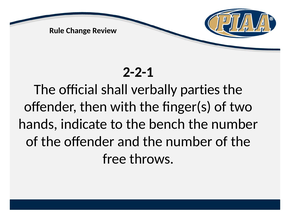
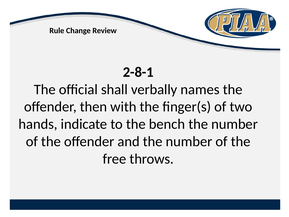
2-2-1: 2-2-1 -> 2-8-1 (138, 72)
parties: parties -> names (200, 89)
